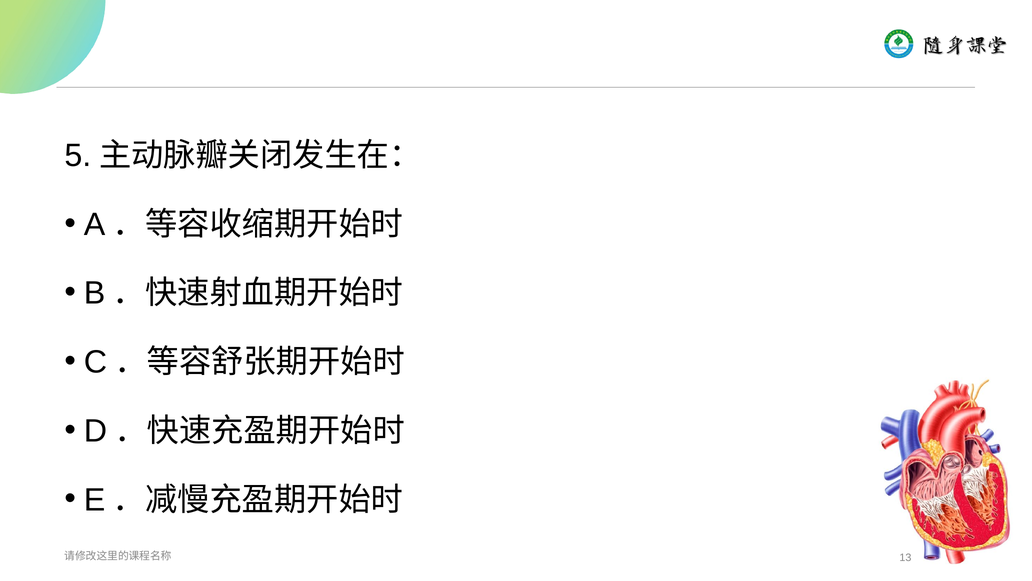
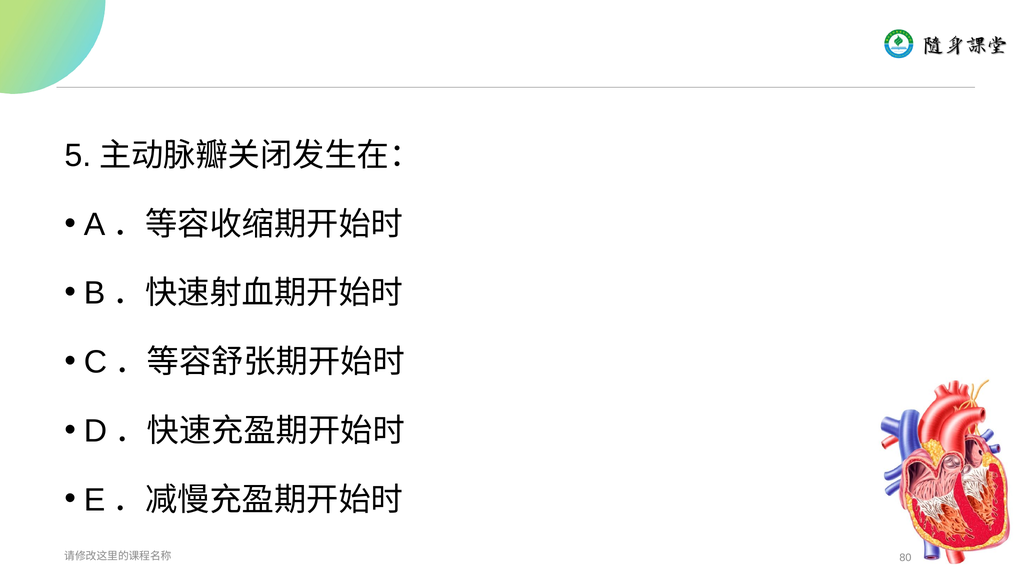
13: 13 -> 80 (905, 557)
